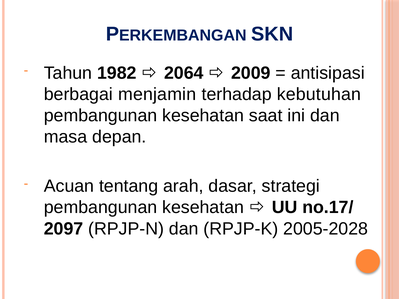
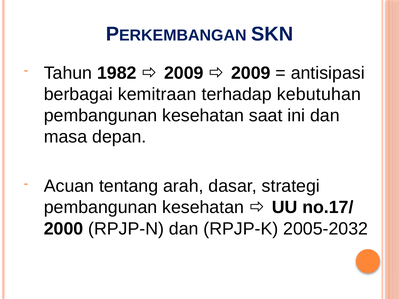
2064: 2064 -> 2009 (184, 73)
menjamin: menjamin -> kemitraan (157, 94)
2097: 2097 -> 2000 (64, 229)
2005-2028: 2005-2028 -> 2005-2032 (326, 229)
